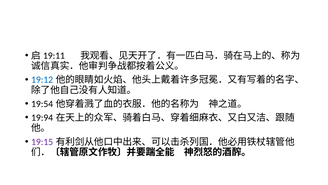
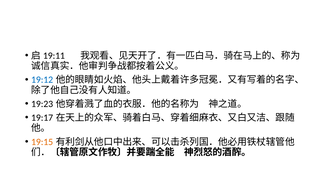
19:54: 19:54 -> 19:23 (42, 104)
19:94: 19:94 -> 19:17 (42, 117)
19:15 colour: purple -> orange (42, 141)
